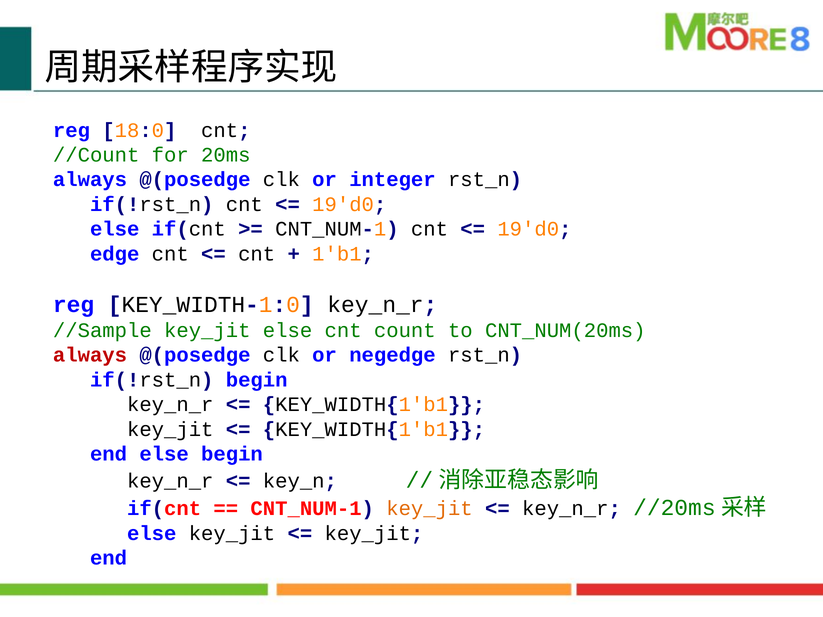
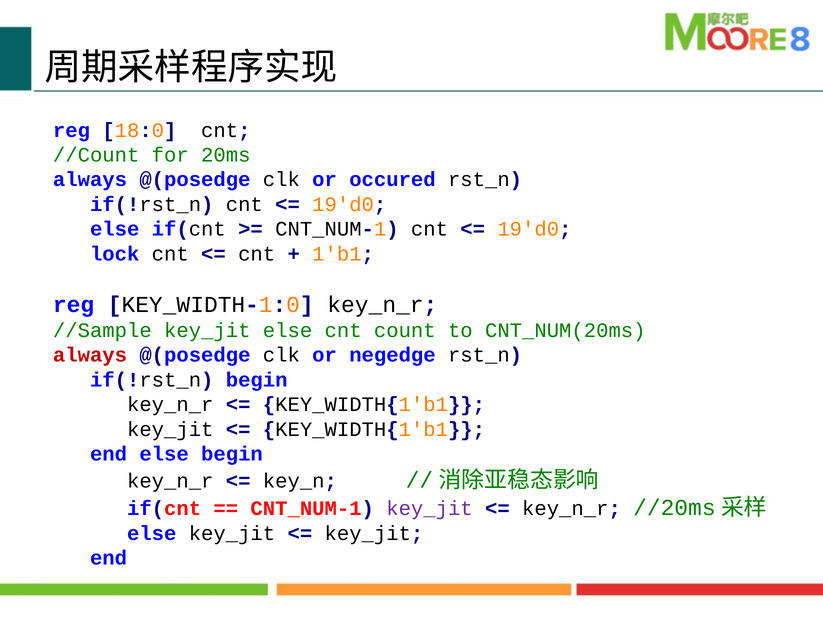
integer: integer -> occured (392, 180)
edge: edge -> lock (115, 254)
key_jit colour: orange -> purple (429, 509)
